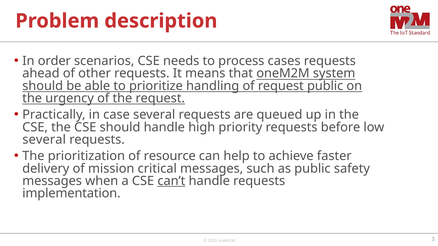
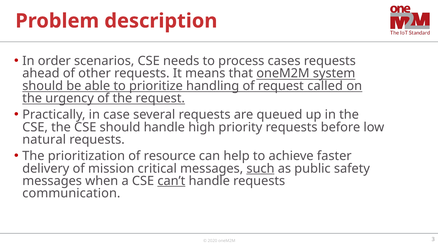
request public: public -> called (325, 86)
several: several -> natural (44, 140)
such underline: none -> present (260, 169)
implementation: implementation -> communication (71, 194)
